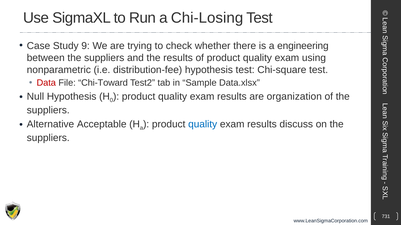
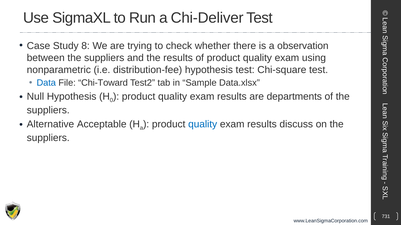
Chi-Losing: Chi-Losing -> Chi-Deliver (207, 18)
9: 9 -> 8 (86, 46)
engineering: engineering -> observation (303, 46)
Data colour: red -> blue (46, 83)
organization: organization -> departments (294, 97)
